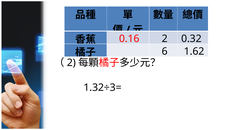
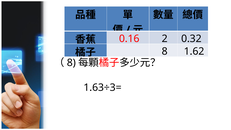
6: 6 -> 8 (165, 51)
2: 2 -> 8 (71, 63)
1.32÷3=: 1.32÷3= -> 1.63÷3= (103, 88)
